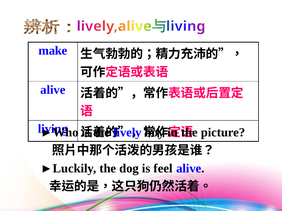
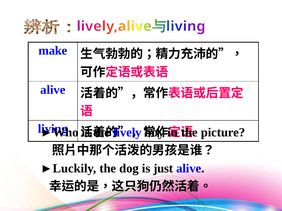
feel: feel -> just (163, 169)
